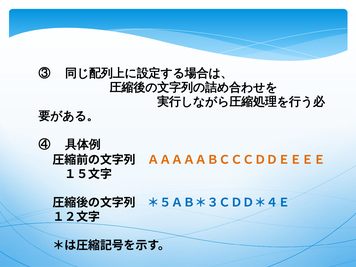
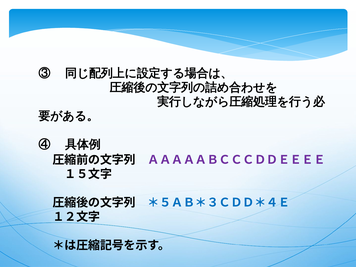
ＡＡＡＡＡＢＣＣＣＤＤＥＥＥＥ colour: orange -> purple (236, 160)
